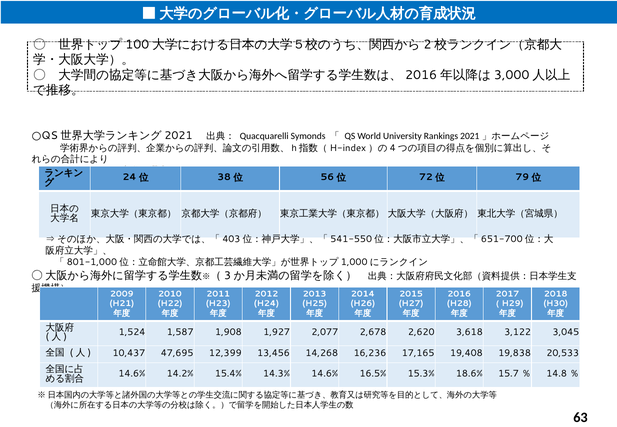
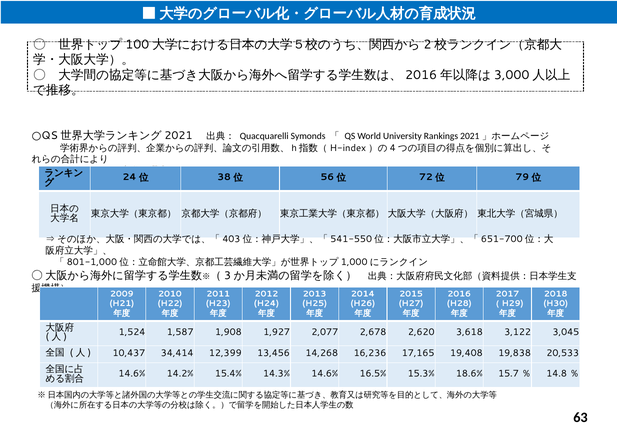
47,695: 47,695 -> 34,414 (177, 353)
